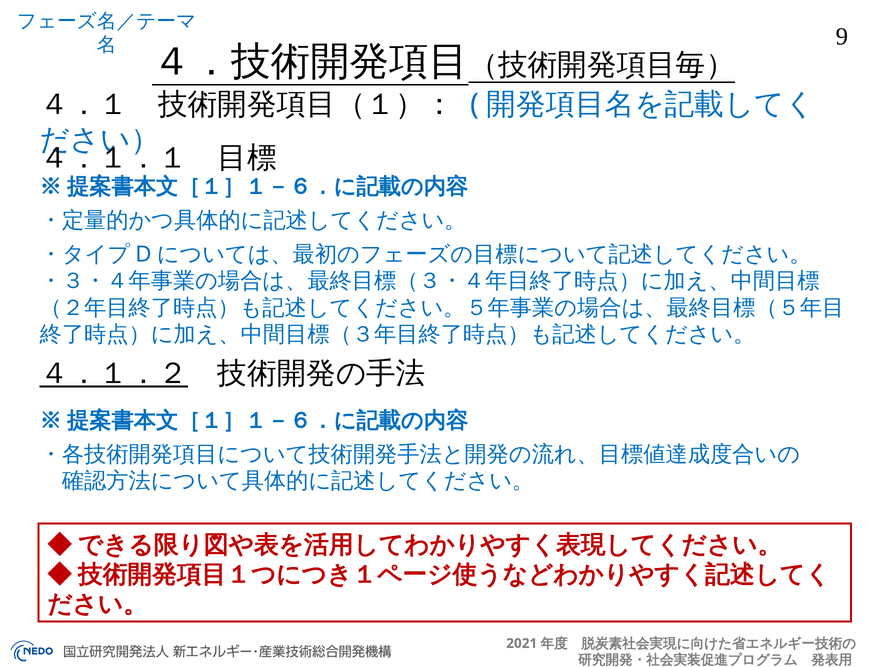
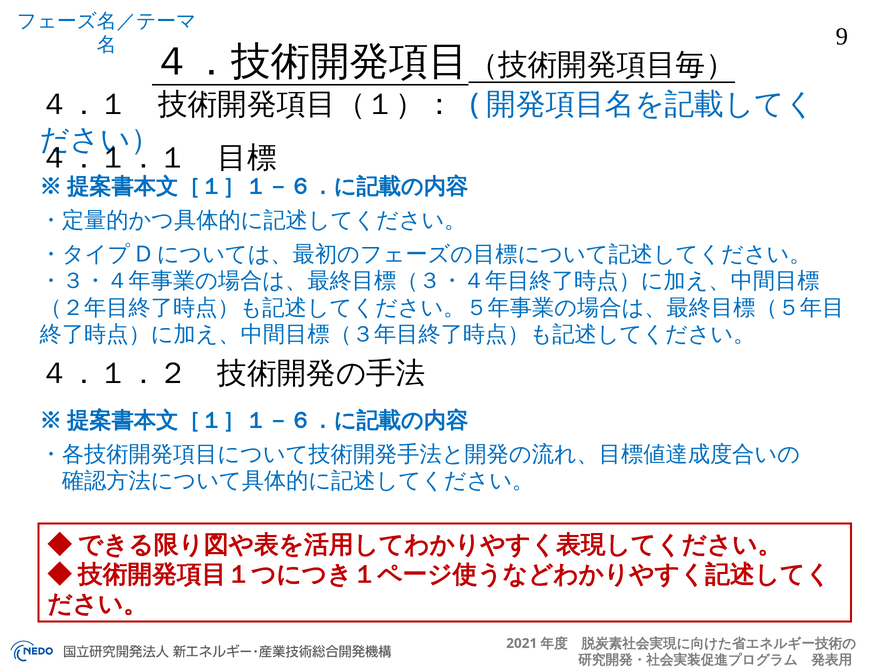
４．１．２ underline: present -> none (114, 374)
